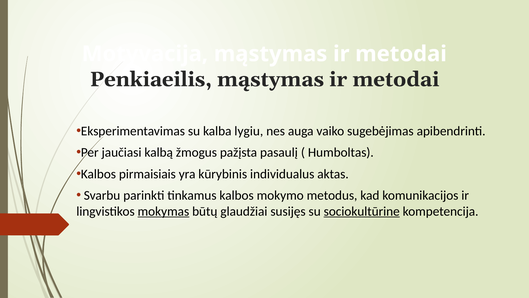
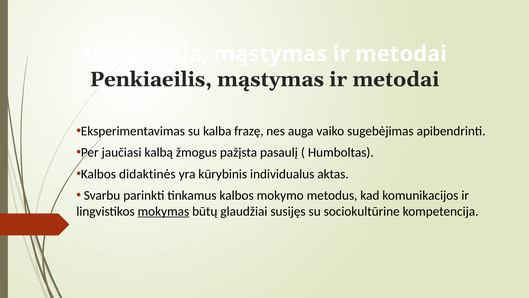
lygiu: lygiu -> frazę (249, 131)
pirmaisiais: pirmaisiais -> didaktinės (147, 174)
sociokultūrine underline: present -> none (362, 211)
